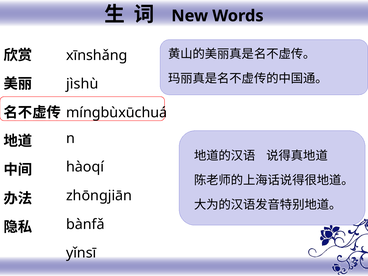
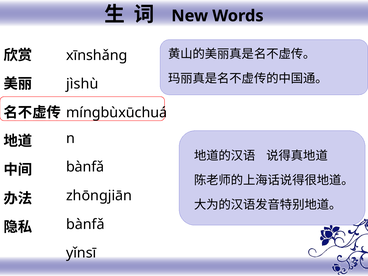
hàoqí: hàoqí -> bànfǎ (85, 167)
